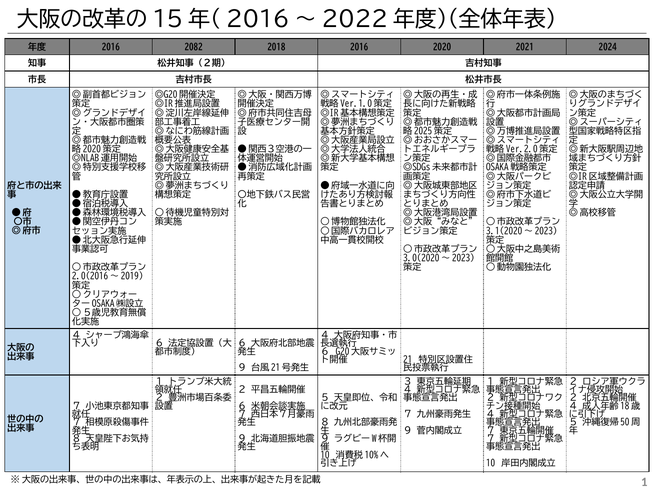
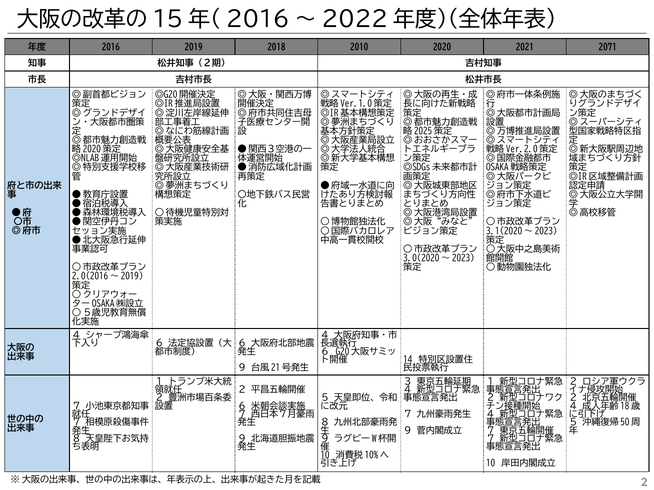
2082: 2082 -> 2019 (194, 47)
2018 2016: 2016 -> 2010 (359, 47)
2024: 2024 -> 2071 (608, 47)
21: 21 -> 14 (408, 360)
1: 1 -> 2 (644, 482)
